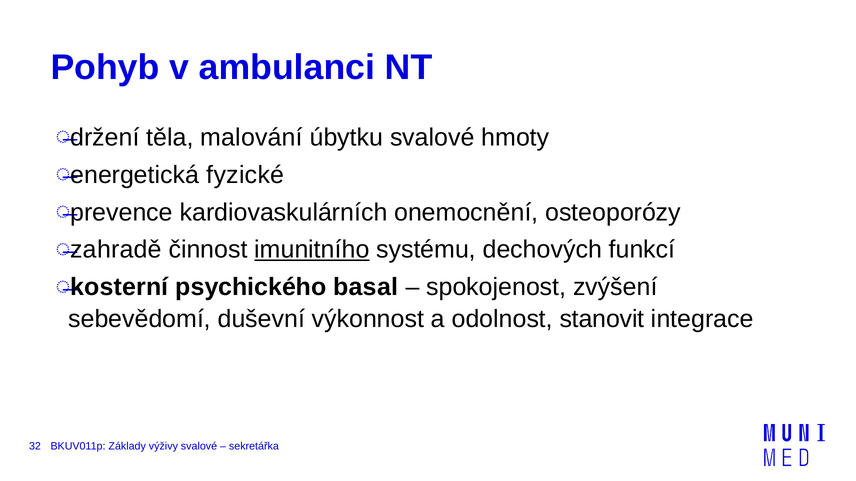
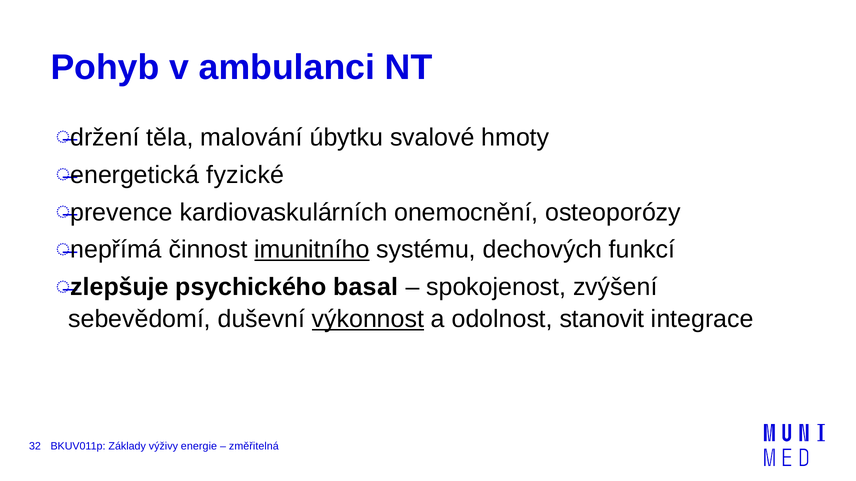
zahradě: zahradě -> nepřímá (116, 250)
kosterní: kosterní -> zlepšuje (119, 287)
výkonnost underline: none -> present (368, 320)
výživy svalové: svalové -> energie (199, 447)
sekretářka: sekretářka -> změřitelná (254, 447)
